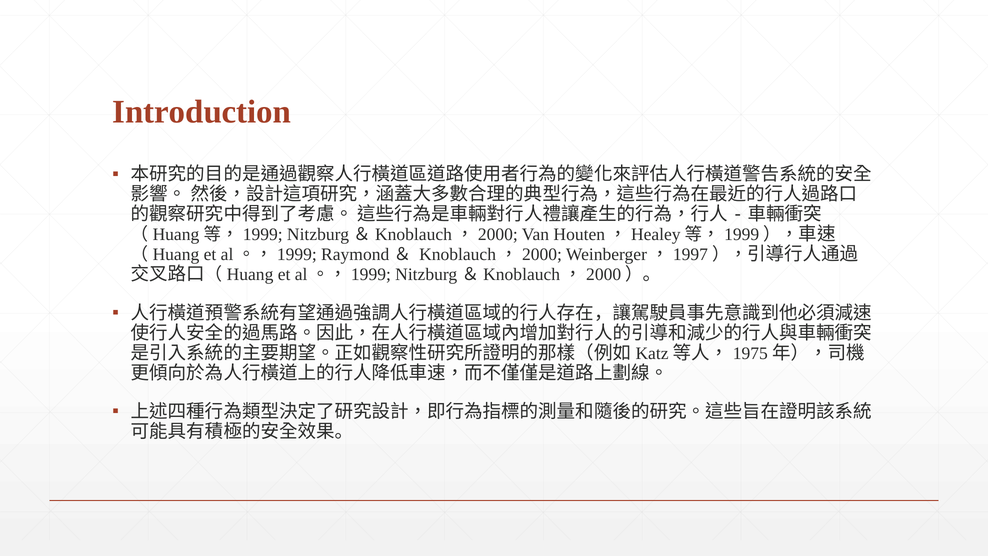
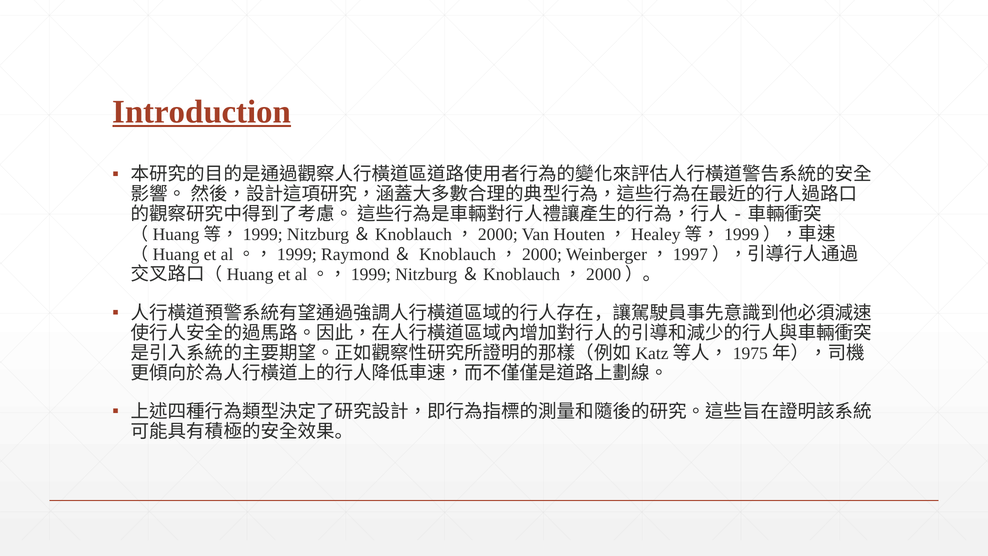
Introduction underline: none -> present (202, 112)
